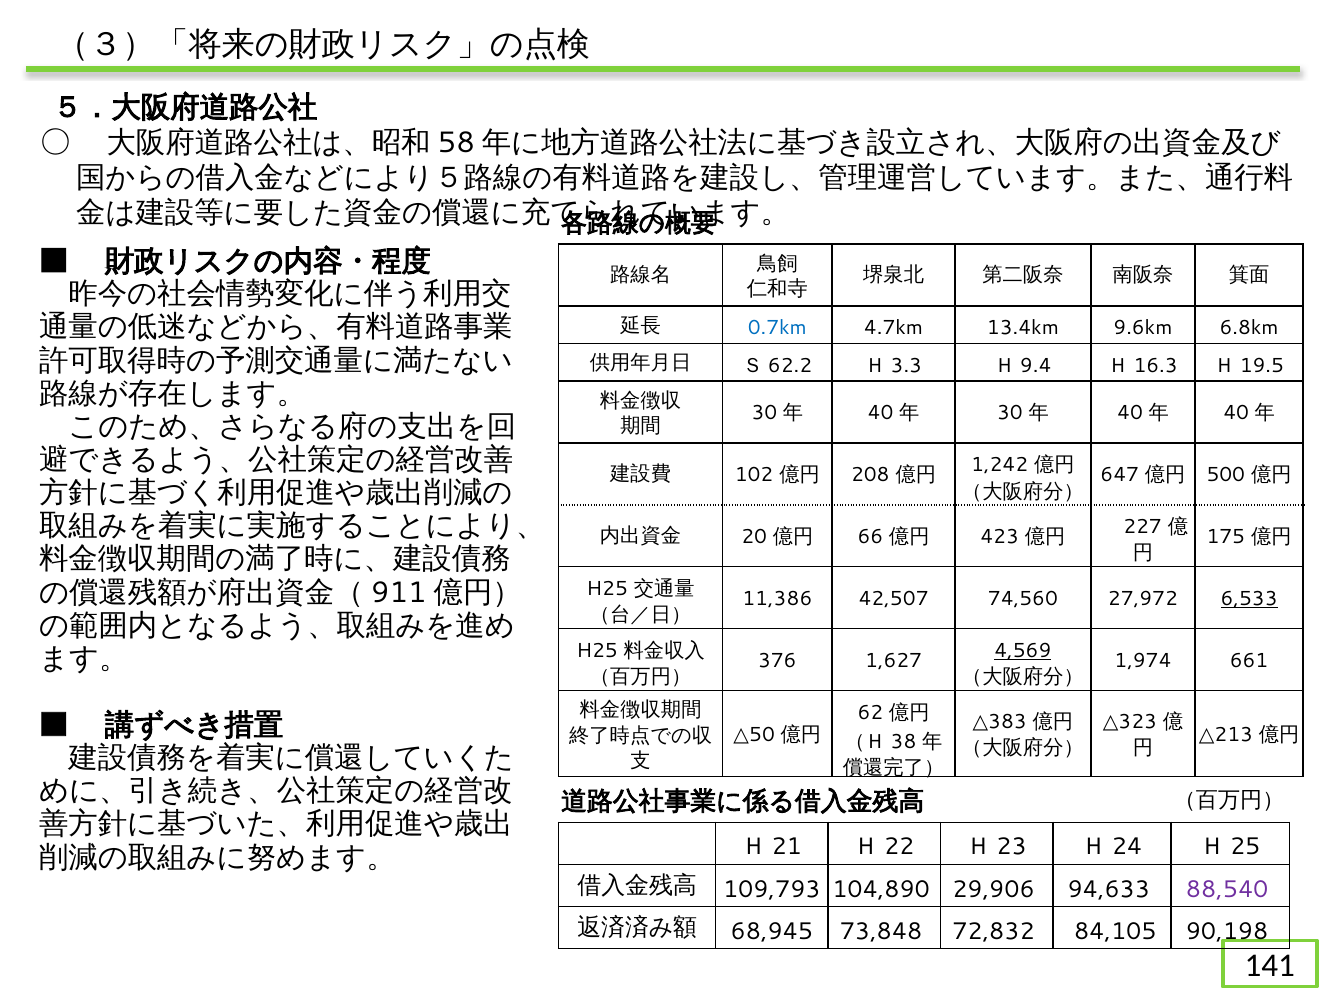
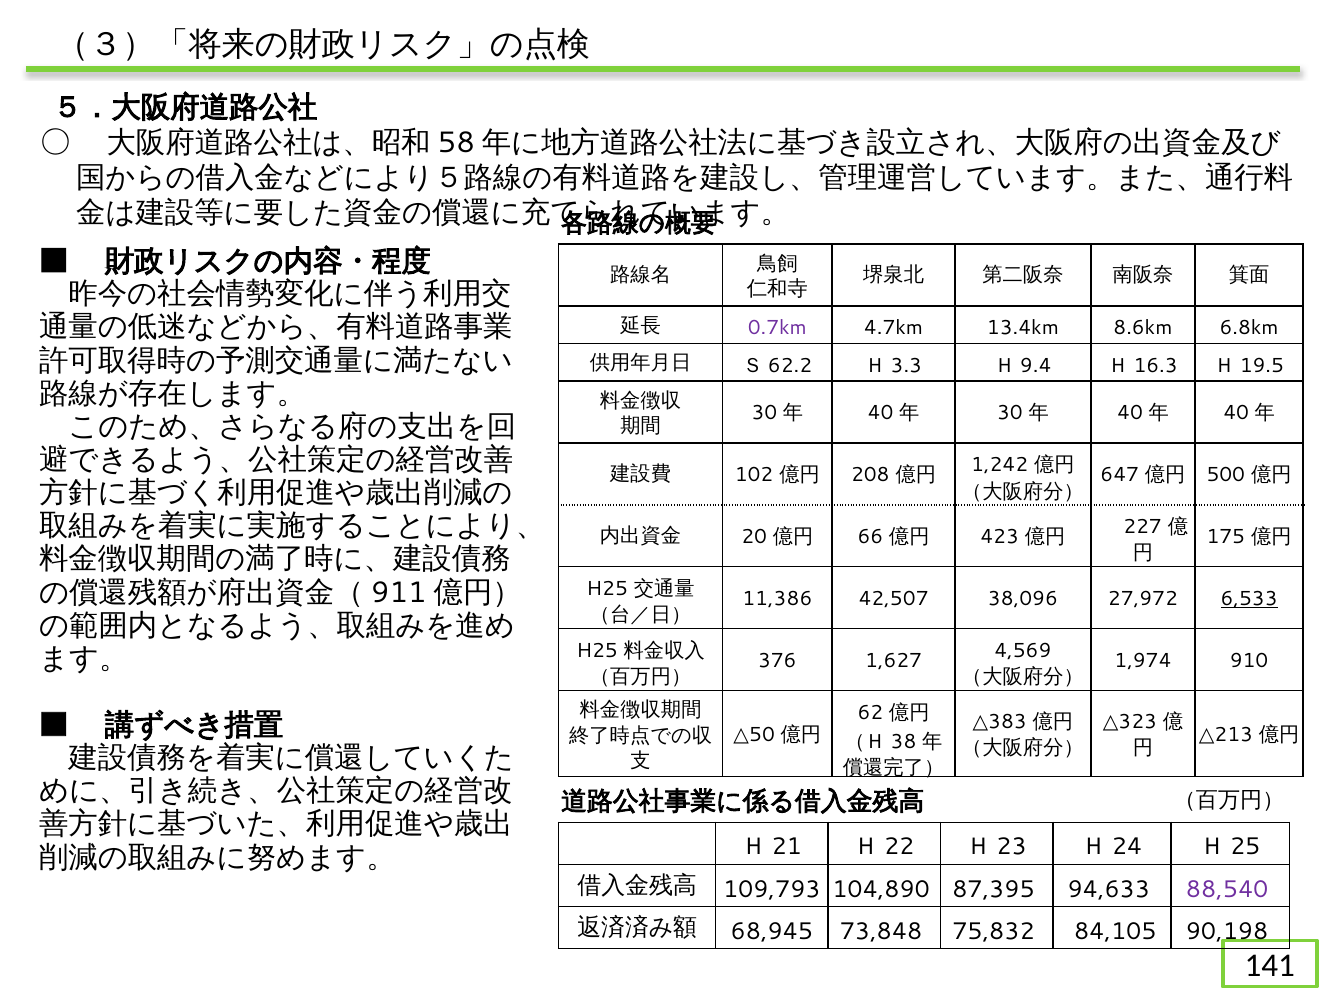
0.7km colour: blue -> purple (777, 328)
9.6km: 9.6km -> 8.6km (1143, 328)
74,560: 74,560 -> 38,096 (1023, 599)
4,569 underline: present -> none (1023, 651)
661: 661 -> 910 (1249, 661)
29,906: 29,906 -> 87,395 (993, 890)
72,832: 72,832 -> 75,832 (993, 932)
